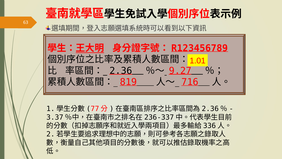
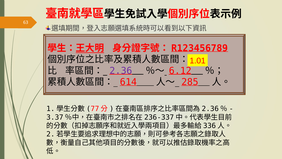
2.36 colour: black -> purple (121, 71)
9.27: 9.27 -> 6.12 (180, 71)
819: 819 -> 614 (128, 82)
716: 716 -> 285 (190, 82)
